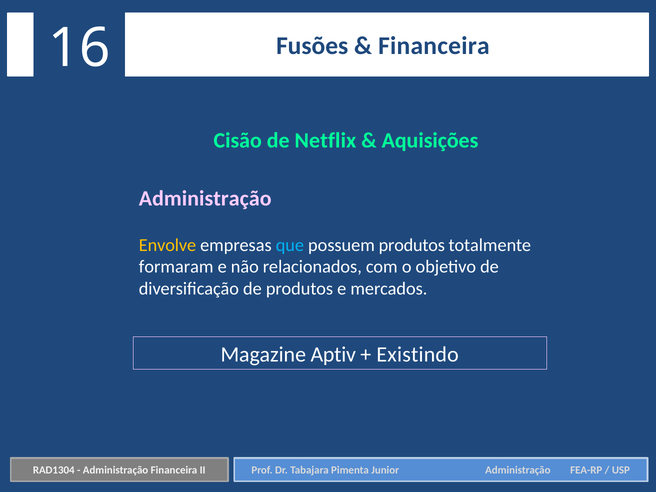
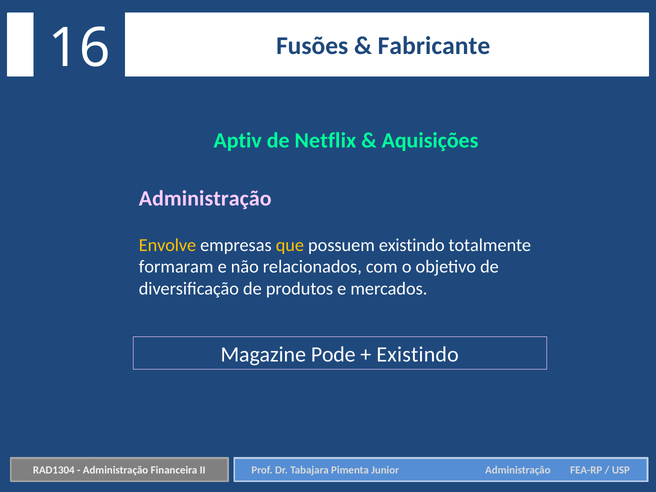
Financeira: Financeira -> Fabricante (434, 46)
Cisão: Cisão -> Aptiv (238, 141)
que colour: light blue -> yellow (290, 245)
possuem produtos: produtos -> existindo (412, 245)
Aptiv: Aptiv -> Pode (333, 355)
